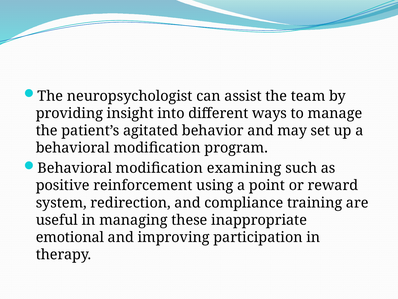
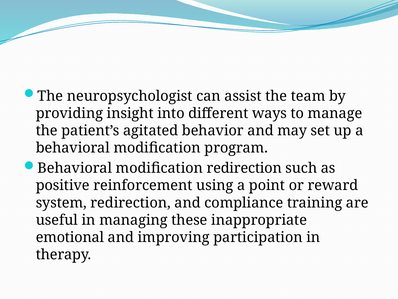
modification examining: examining -> redirection (244, 168)
